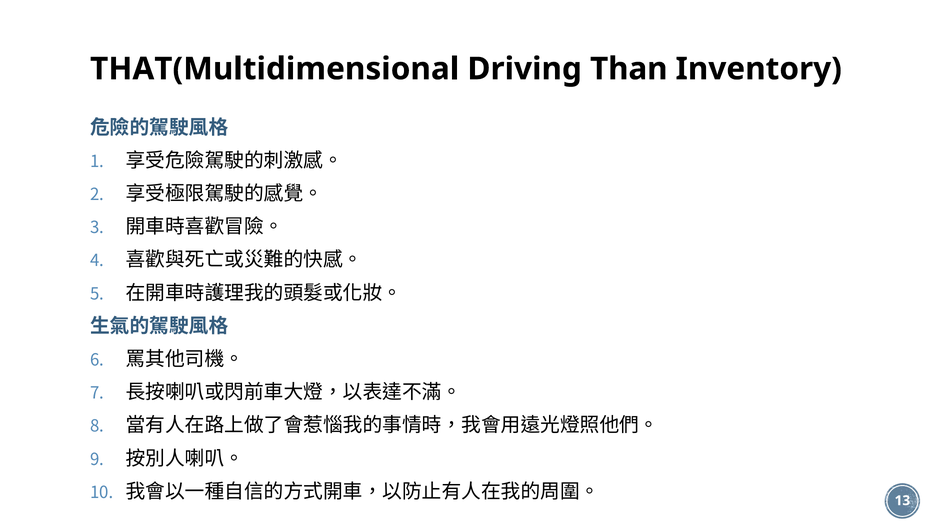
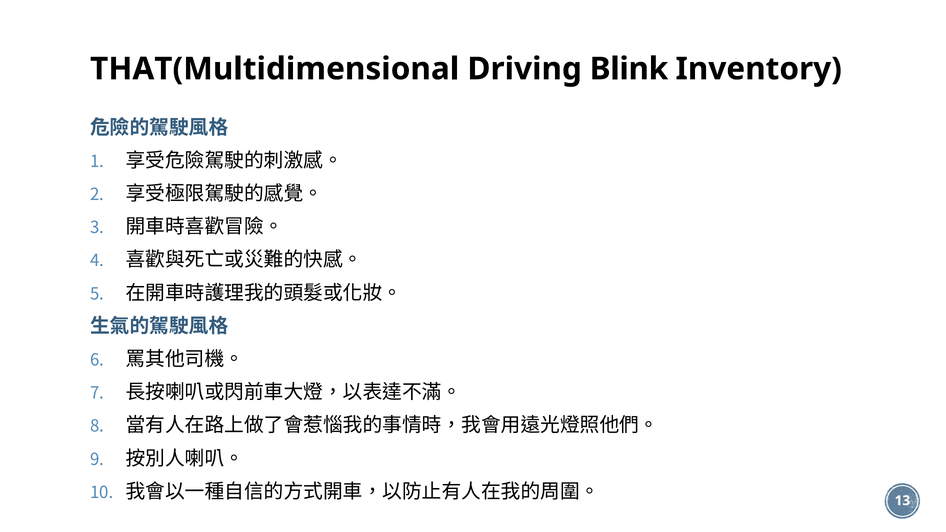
Than: Than -> Blink (629, 69)
